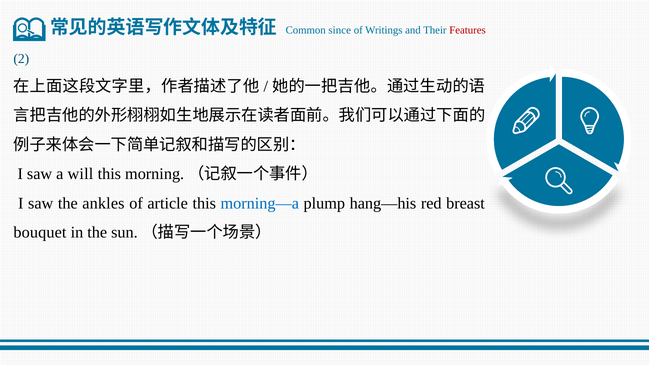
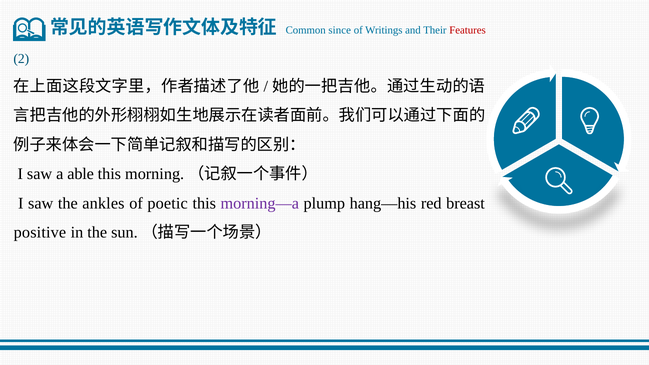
will: will -> able (81, 174)
article: article -> poetic (168, 203)
morning—a colour: blue -> purple (260, 203)
bouquet: bouquet -> positive (40, 232)
